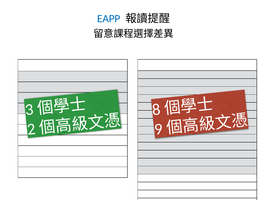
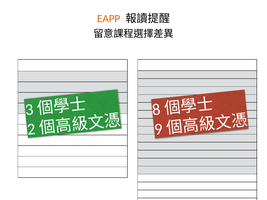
EAPP colour: blue -> orange (109, 19)
